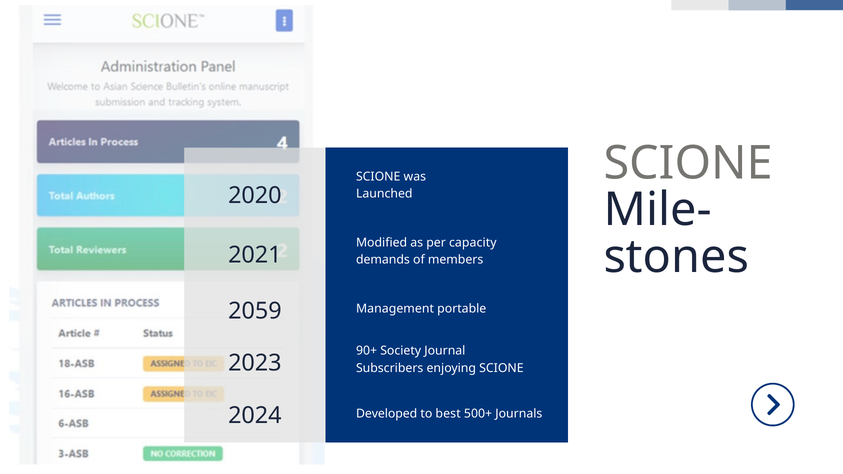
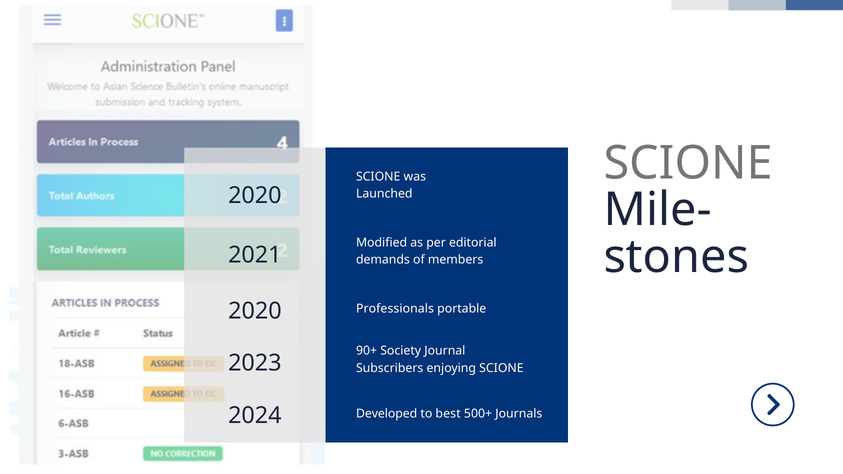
capacity: capacity -> editorial (473, 243)
2059: 2059 -> 2020 (255, 311)
Management: Management -> Professionals (395, 309)
